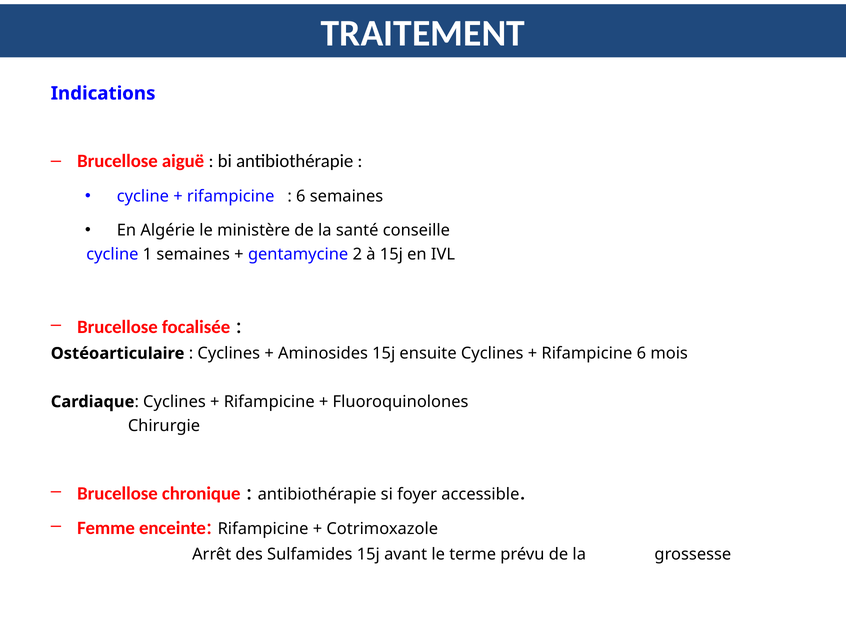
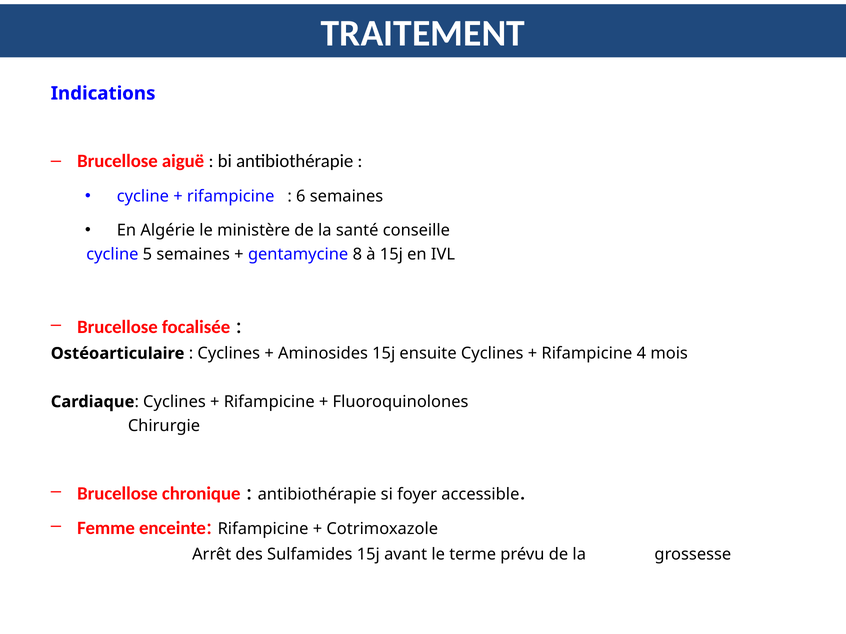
1: 1 -> 5 (147, 255)
2: 2 -> 8 (357, 255)
Rifampicine 6: 6 -> 4 (641, 354)
